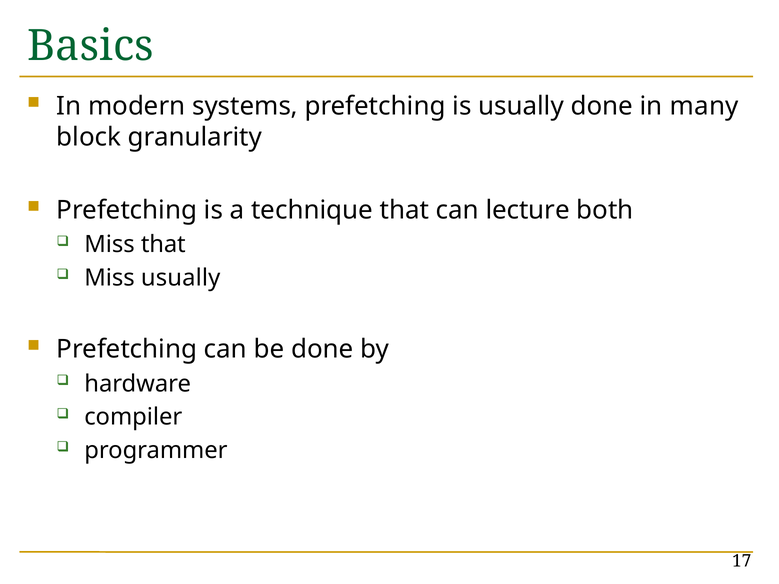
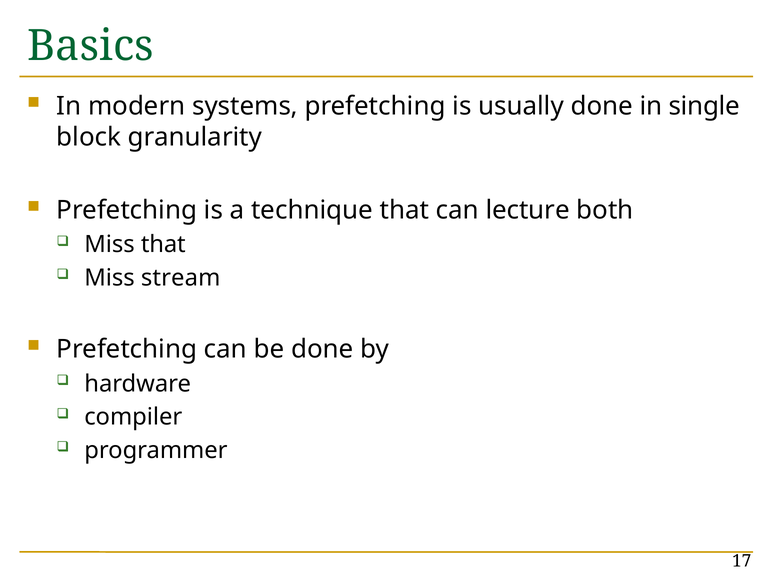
many: many -> single (704, 106)
Miss usually: usually -> stream (181, 278)
